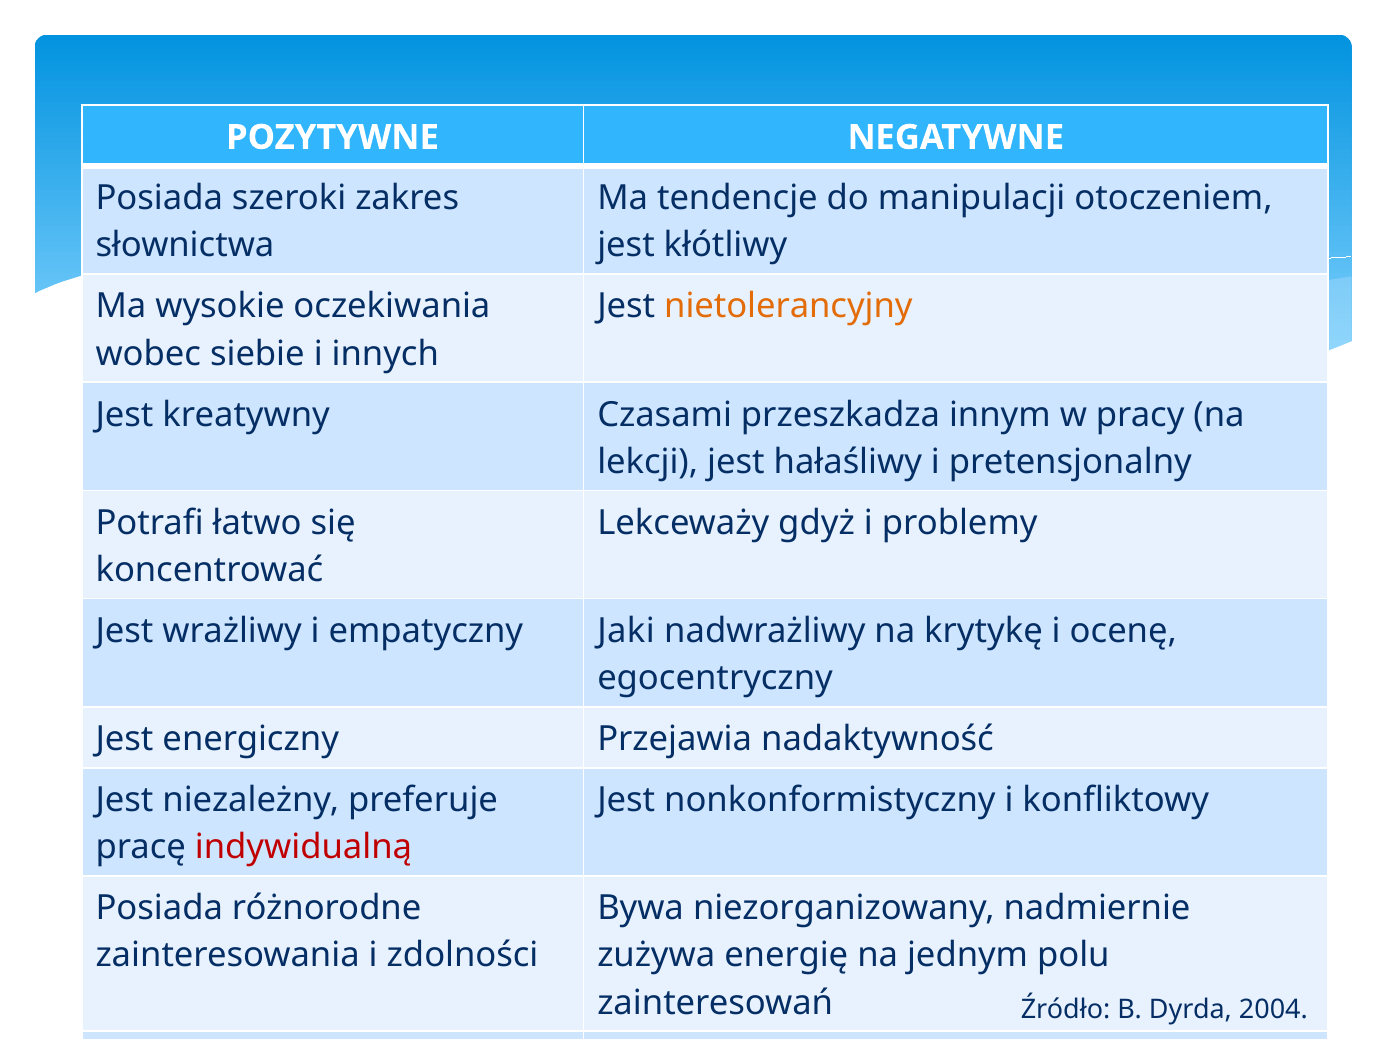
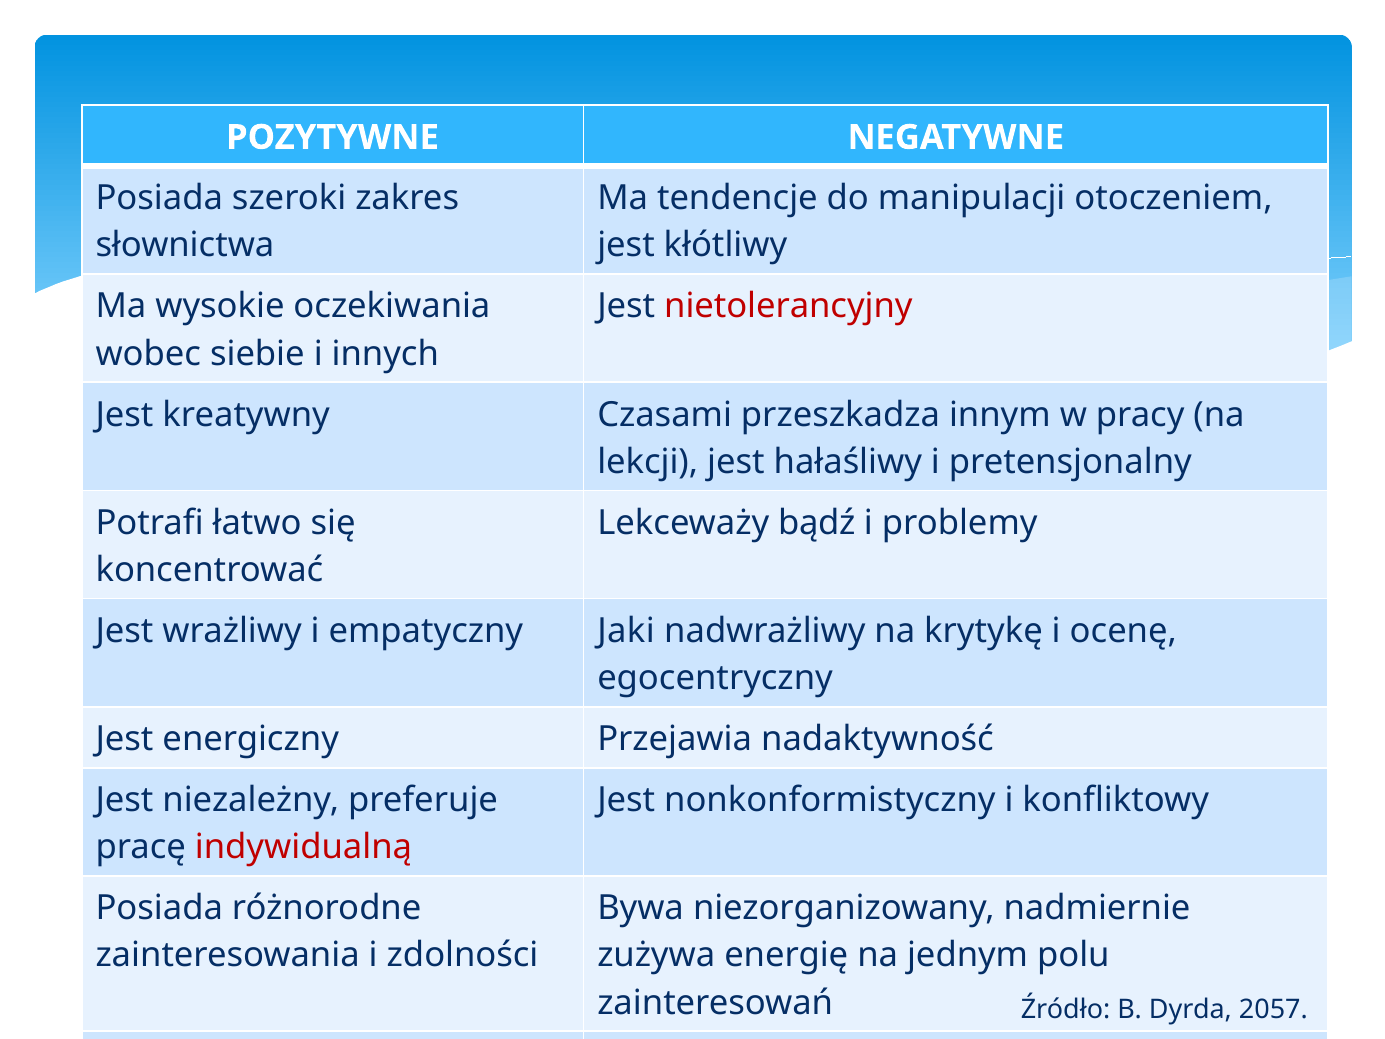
nietolerancyjny colour: orange -> red (788, 306)
gdyż: gdyż -> bądź (817, 523)
2004: 2004 -> 2057 (1273, 1009)
